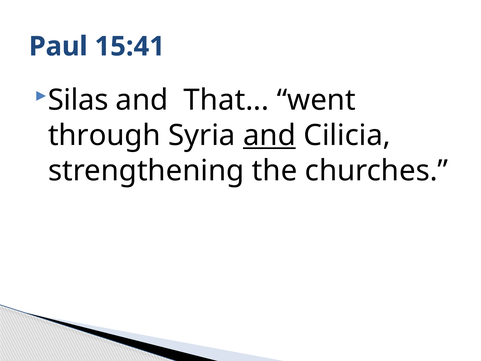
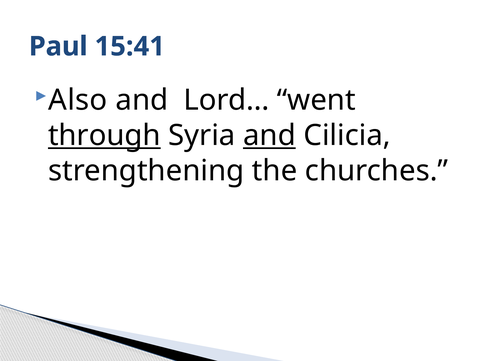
Silas: Silas -> Also (78, 100)
That: That -> Lord (226, 100)
through underline: none -> present (104, 135)
